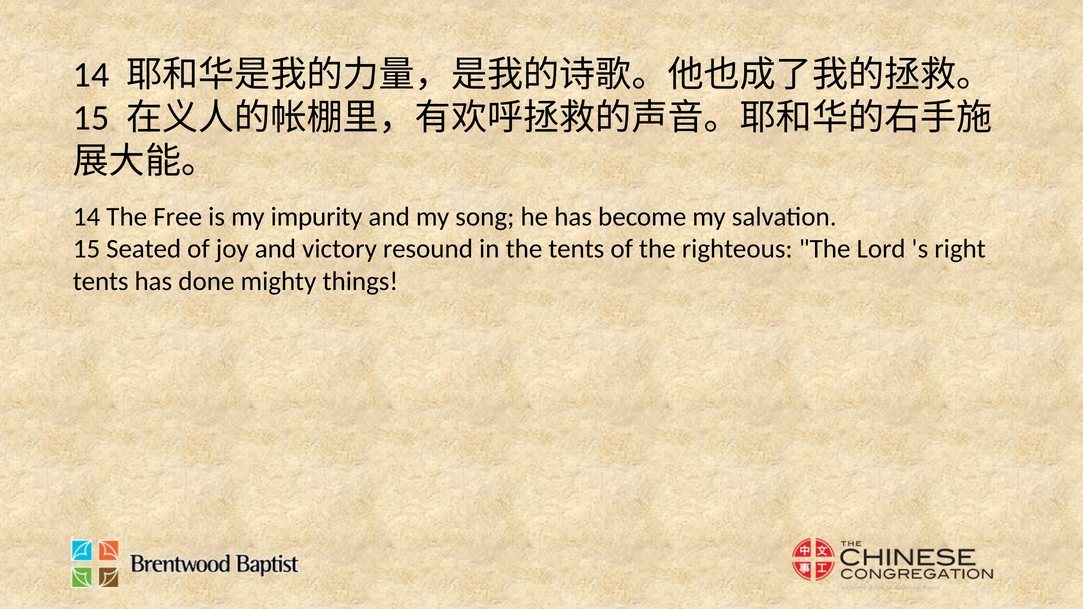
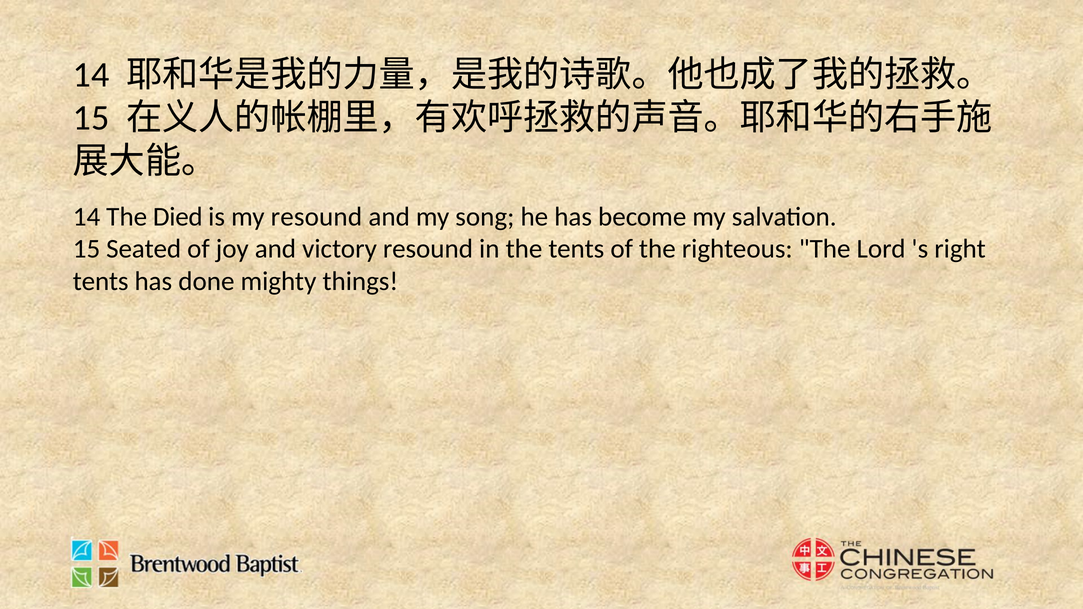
Free: Free -> Died (178, 217)
my impurity: impurity -> resound (316, 217)
